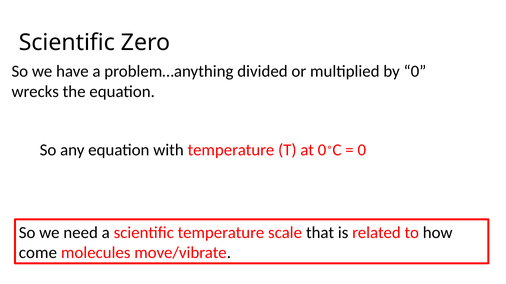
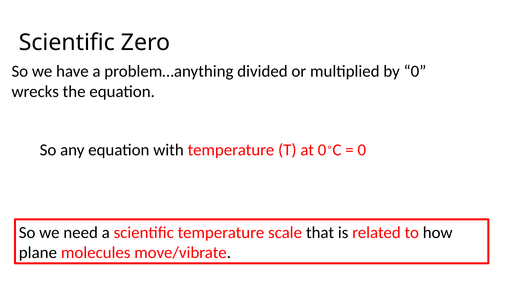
come: come -> plane (38, 253)
